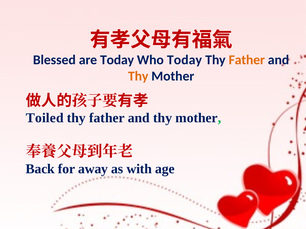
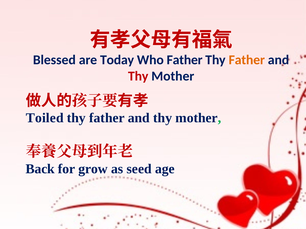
Who Today: Today -> Father (185, 60)
Thy colour: orange -> red (138, 76)
away: away -> grow (93, 169)
with: with -> seed (139, 169)
